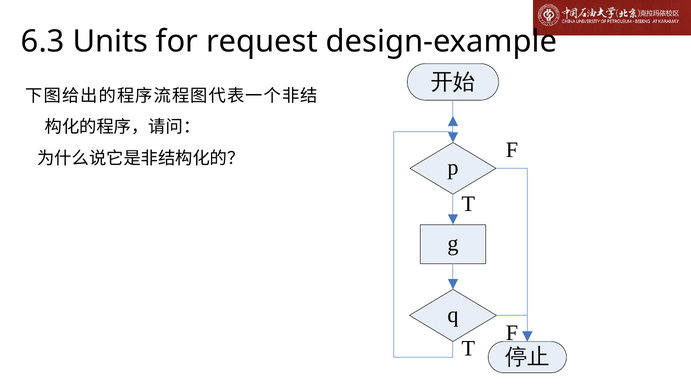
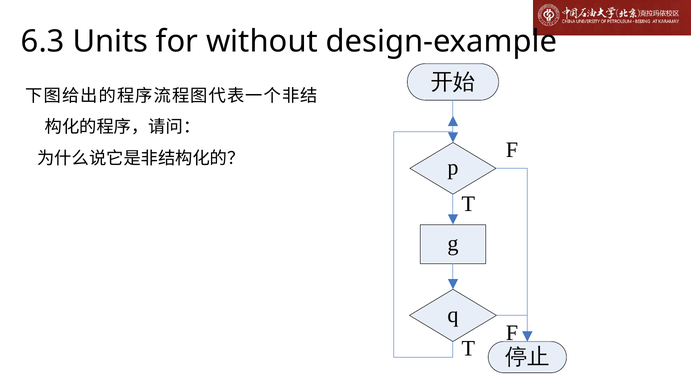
request: request -> without (262, 42)
